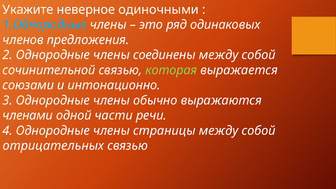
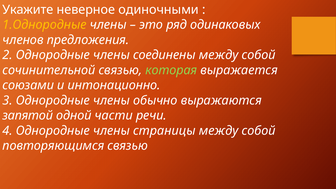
1.Однородные colour: light blue -> yellow (44, 25)
членами: членами -> запятой (28, 116)
отрицательных: отрицательных -> повторяющимся (53, 146)
